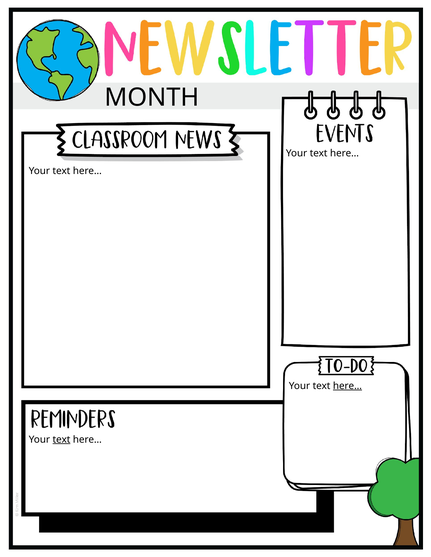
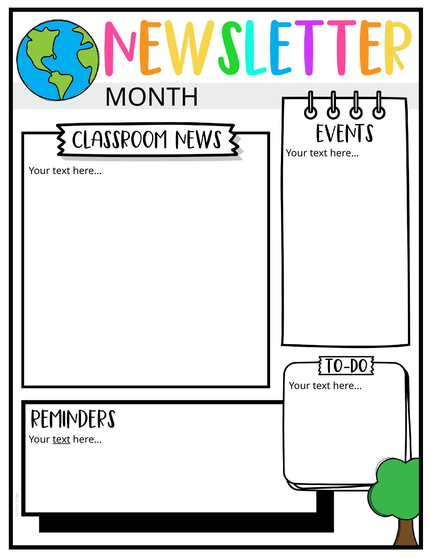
here… underline: present -> none (347, 386)
